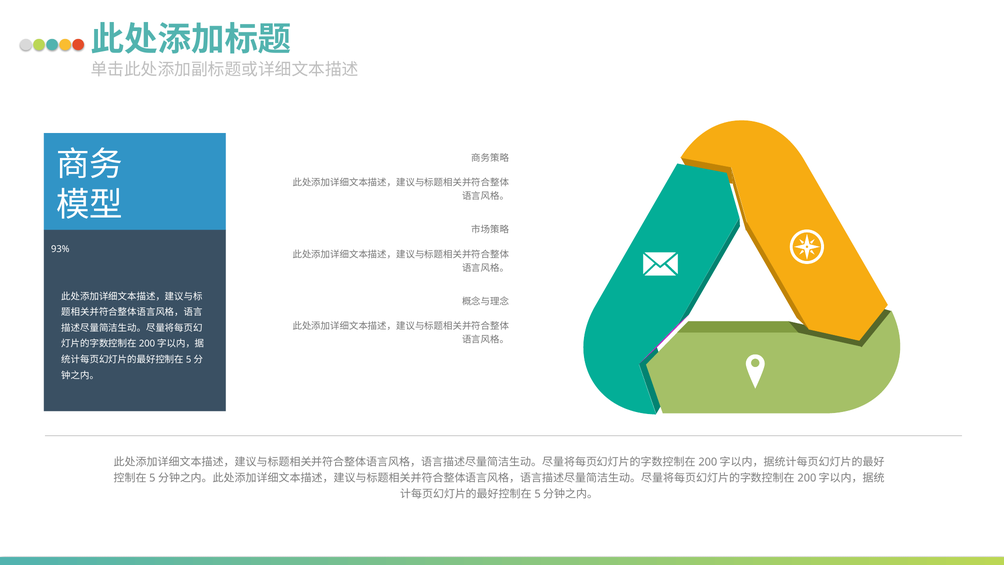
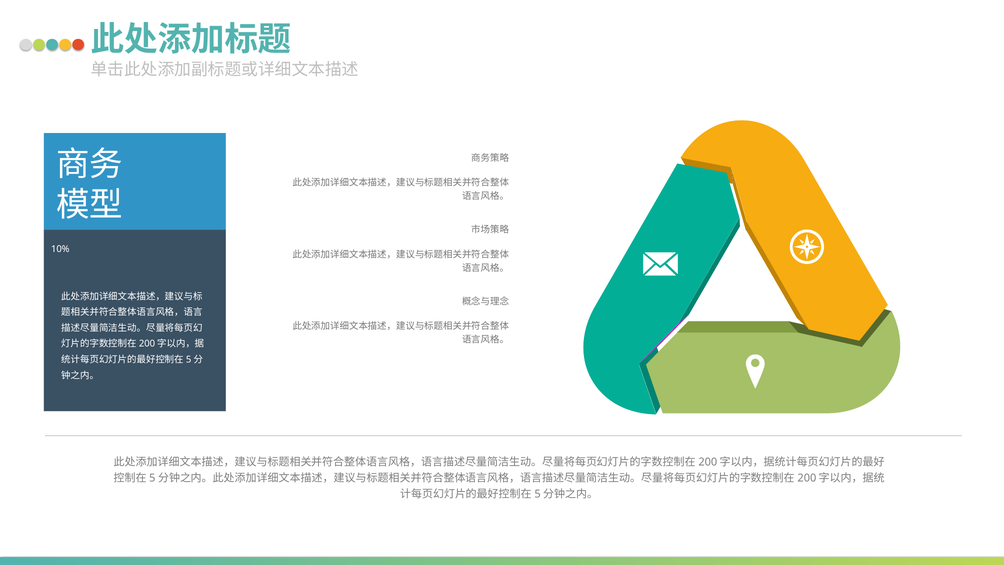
93%: 93% -> 10% (60, 249)
